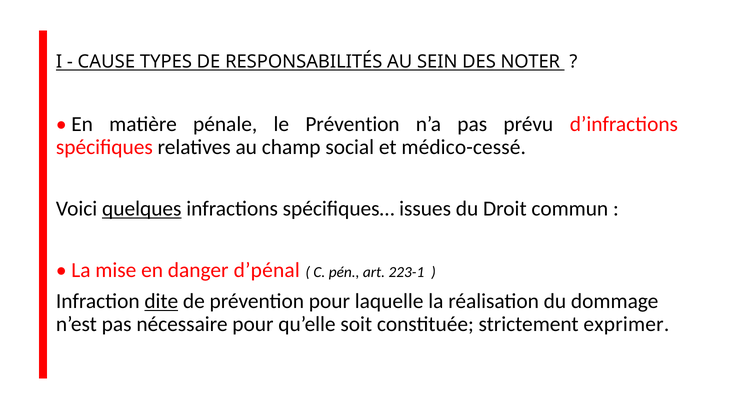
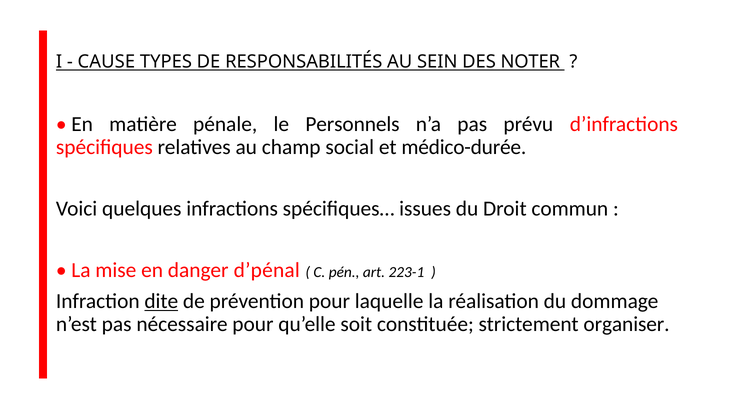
le Prévention: Prévention -> Personnels (352, 124)
médico-cessé: médico-cessé -> médico-durée (464, 147)
quelques underline: present -> none (142, 209)
exprimer: exprimer -> organiser (627, 324)
